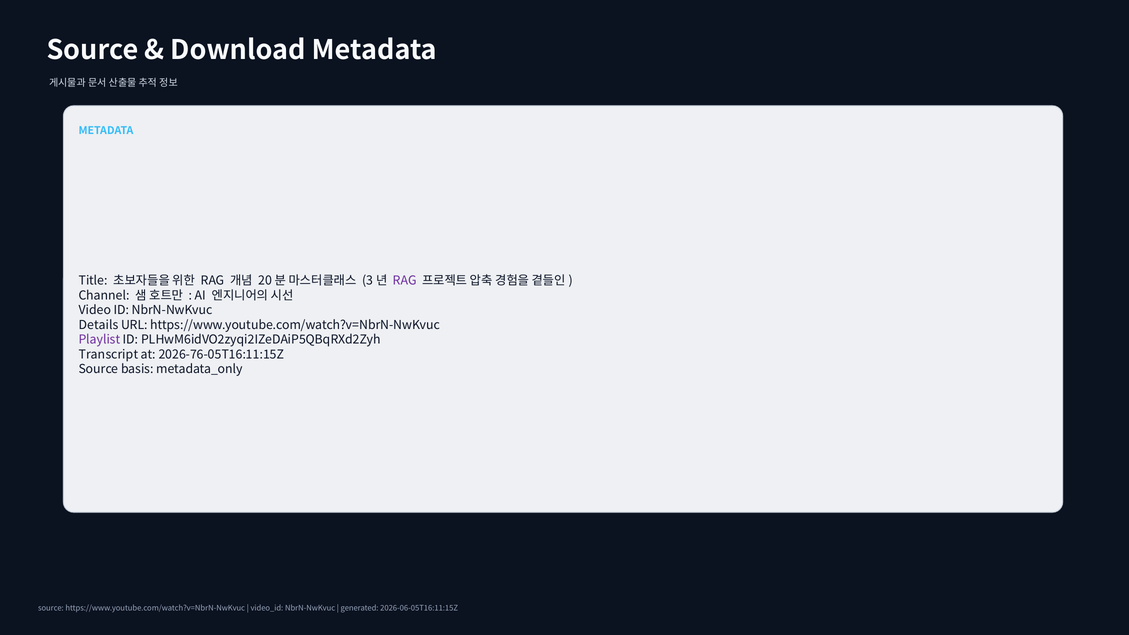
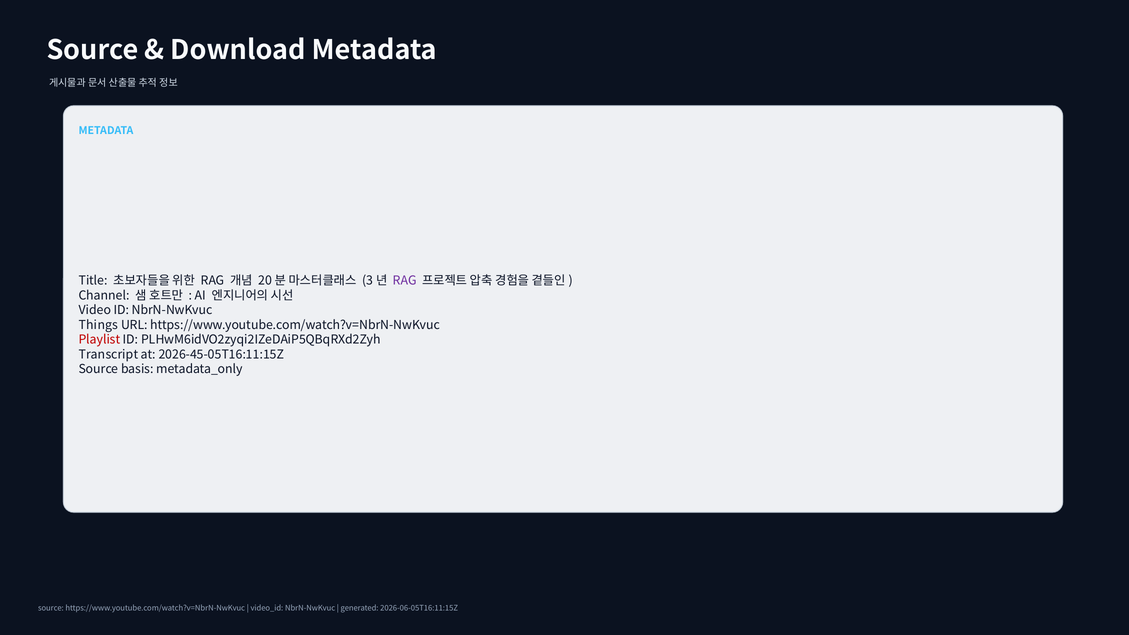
Details: Details -> Things (98, 325)
Playlist colour: purple -> red (99, 340)
2026-76-05T16:11:15Z: 2026-76-05T16:11:15Z -> 2026-45-05T16:11:15Z (221, 355)
